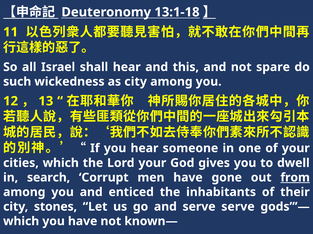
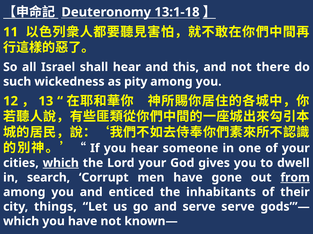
spare: spare -> there (273, 67)
as city: city -> pity (136, 82)
which underline: none -> present (61, 163)
stones: stones -> things (55, 207)
